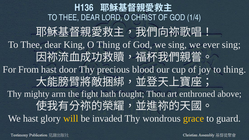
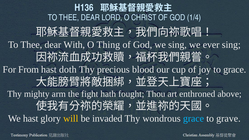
King: King -> With (74, 45)
door: door -> doth (68, 70)
to thing: thing -> grace (235, 70)
grace colour: yellow -> light blue (193, 119)
guard: guard -> grave (228, 119)
